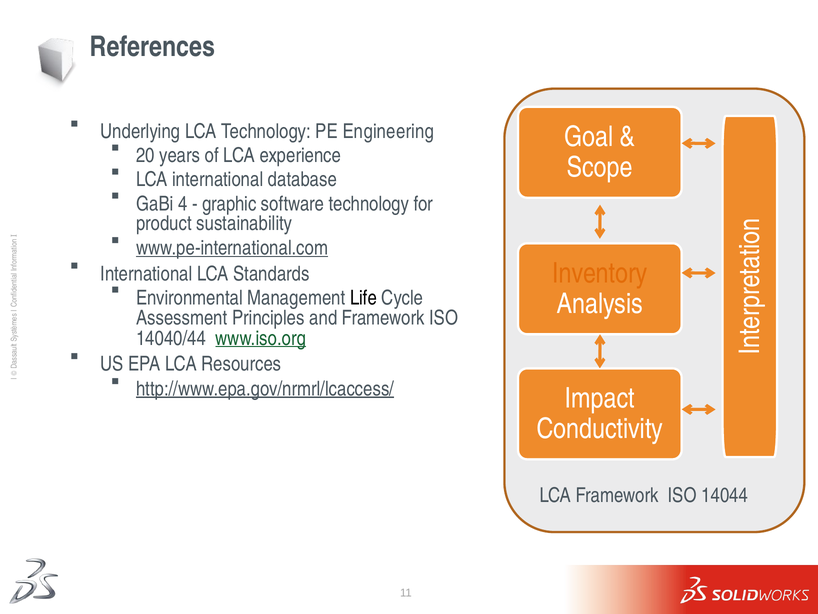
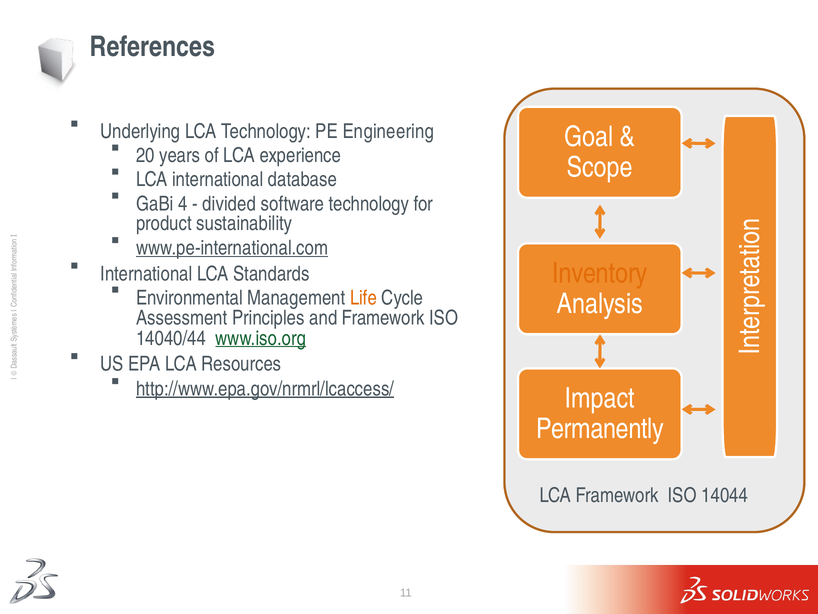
graphic: graphic -> divided (229, 204)
Life colour: black -> orange (363, 298)
Conductivity: Conductivity -> Permanently (600, 429)
